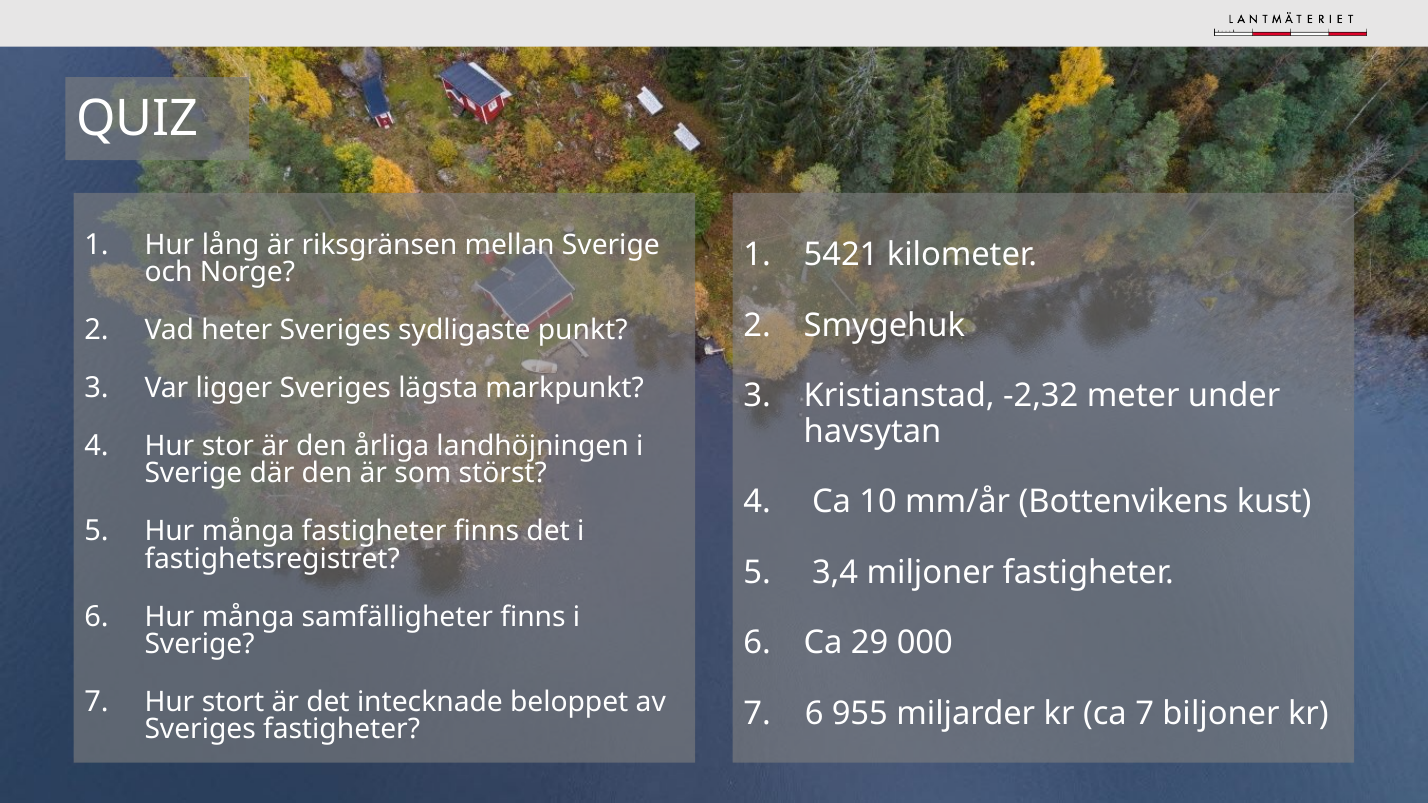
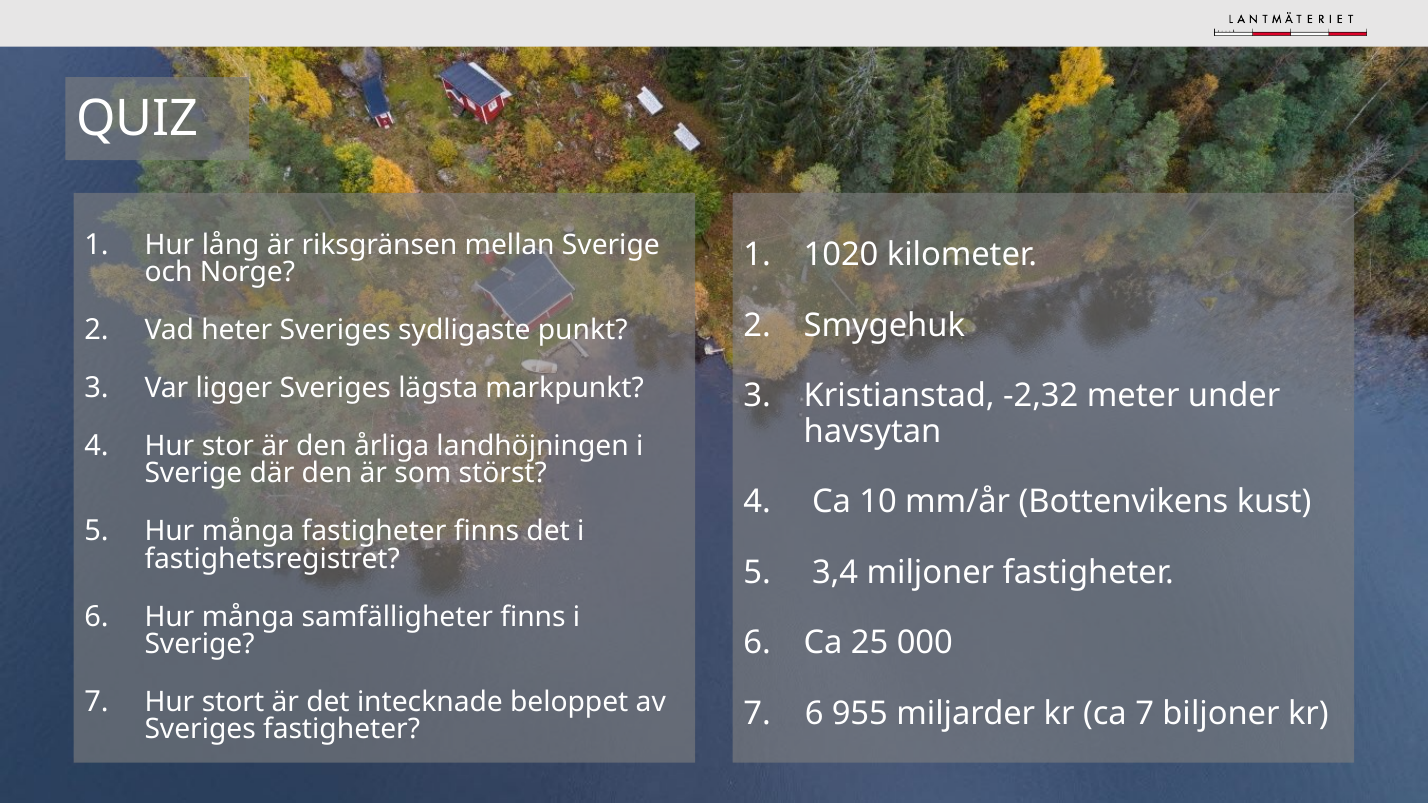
5421: 5421 -> 1020 (841, 255)
29: 29 -> 25 (870, 643)
